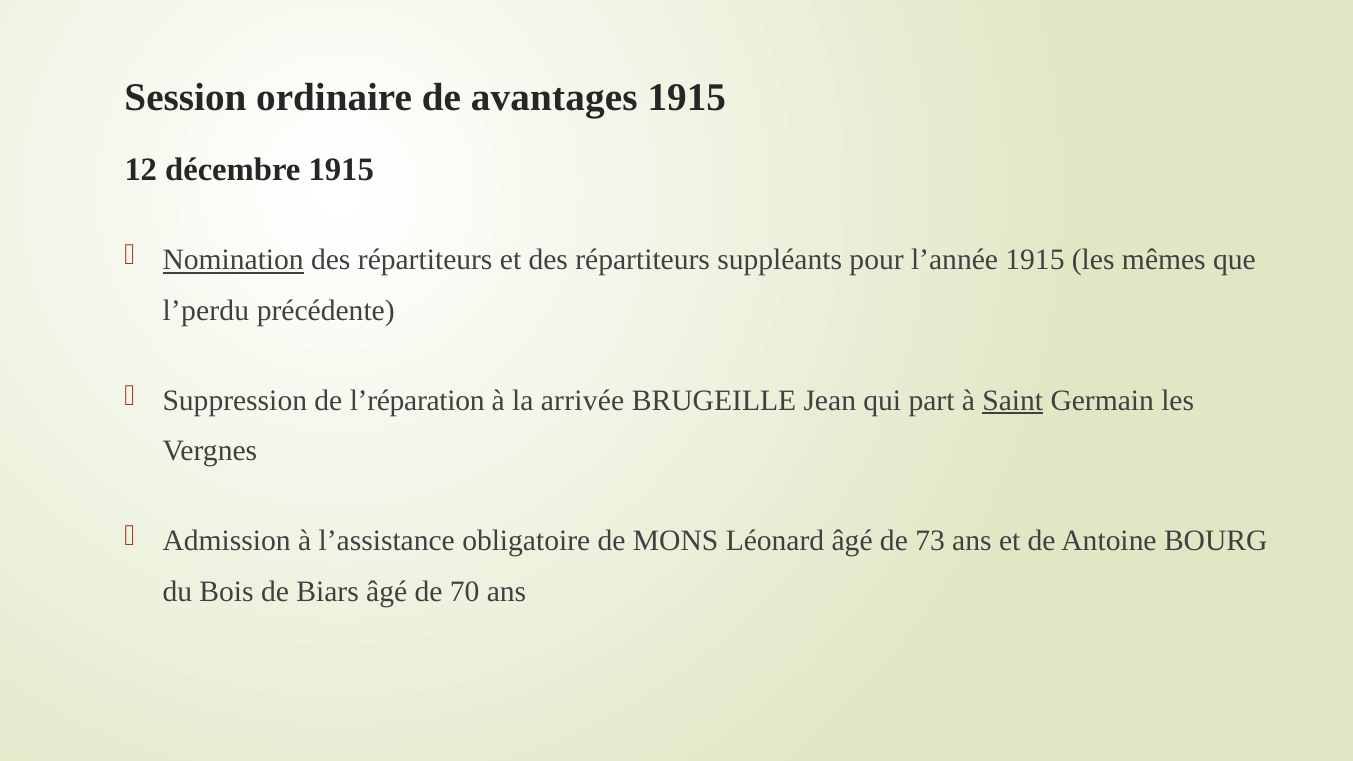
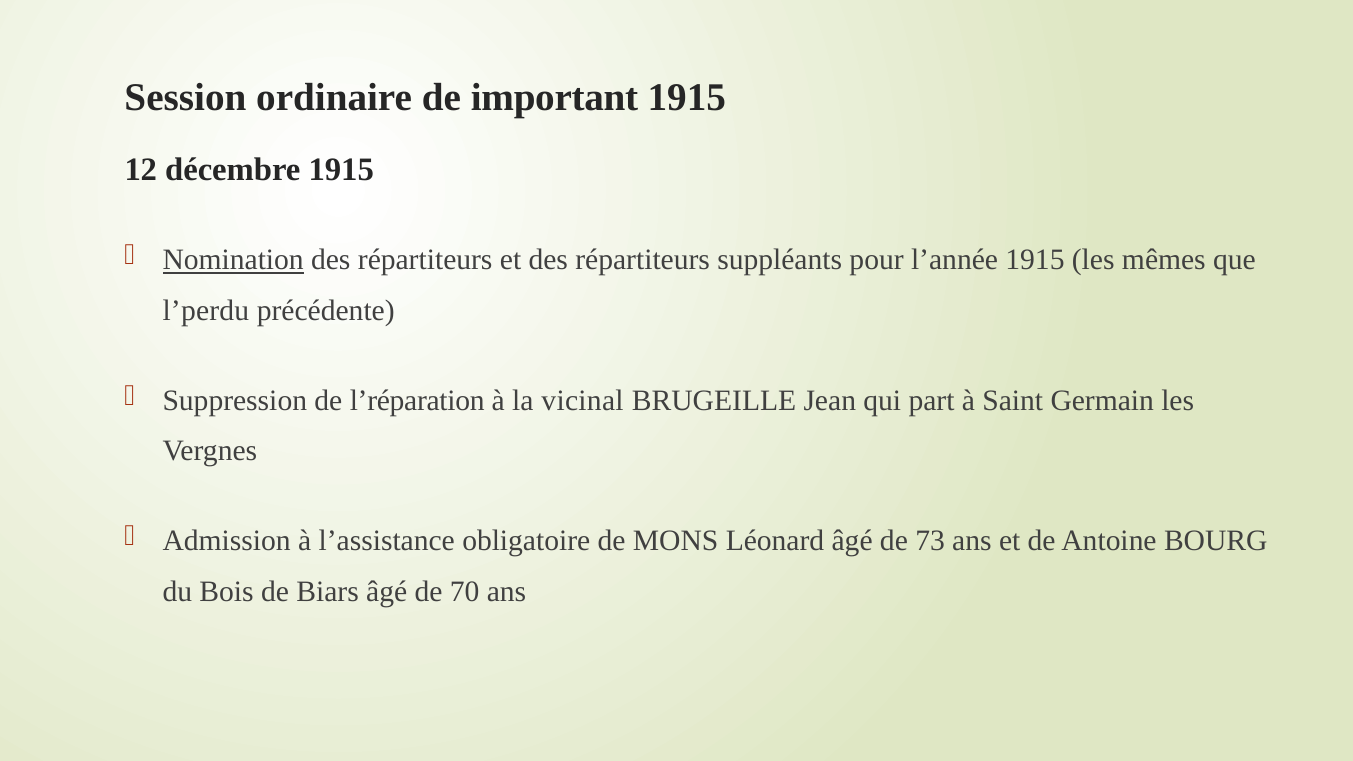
avantages: avantages -> important (554, 97)
arrivée: arrivée -> vicinal (583, 400)
Saint underline: present -> none (1013, 400)
